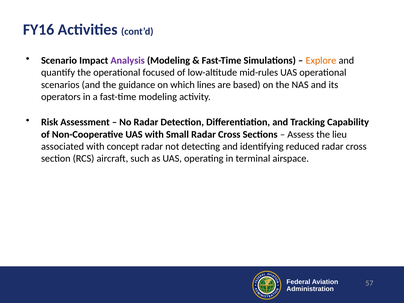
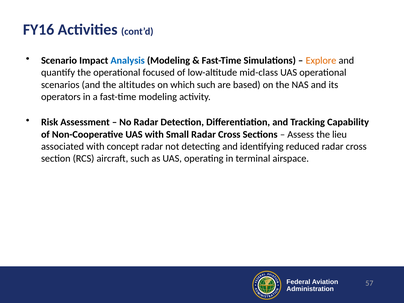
Analysis colour: purple -> blue (128, 61)
mid-rules: mid-rules -> mid-class (259, 73)
guidance: guidance -> altitudes (137, 85)
which lines: lines -> such (206, 85)
